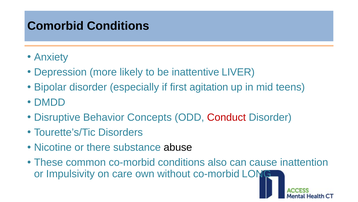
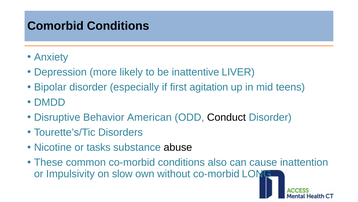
Concepts: Concepts -> American (149, 117)
Conduct colour: red -> black (226, 117)
there: there -> tasks (99, 147)
care: care -> slow (122, 173)
